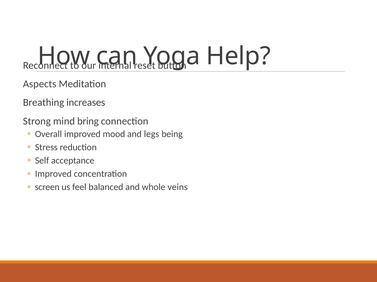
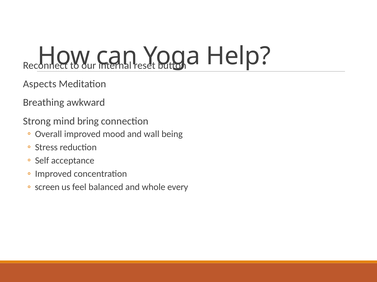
increases: increases -> awkward (86, 103)
legs: legs -> wall (152, 134)
veins: veins -> every (178, 188)
